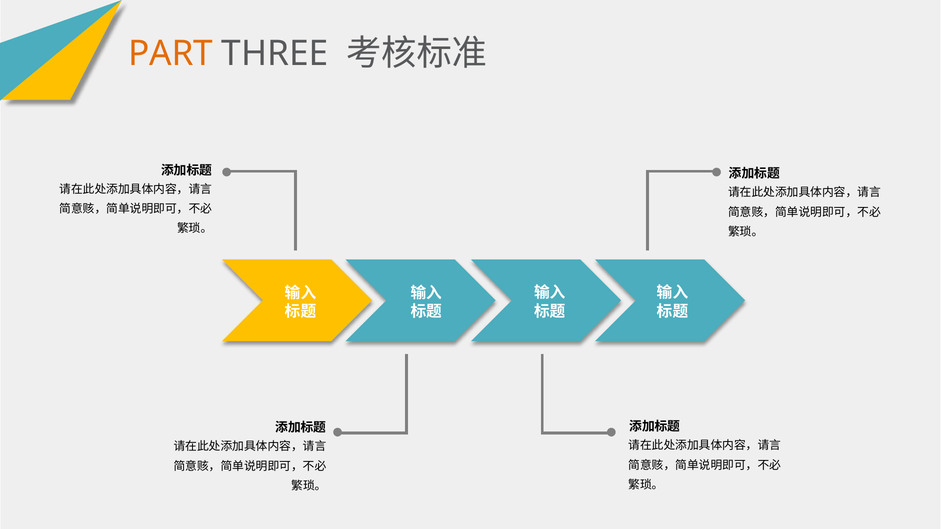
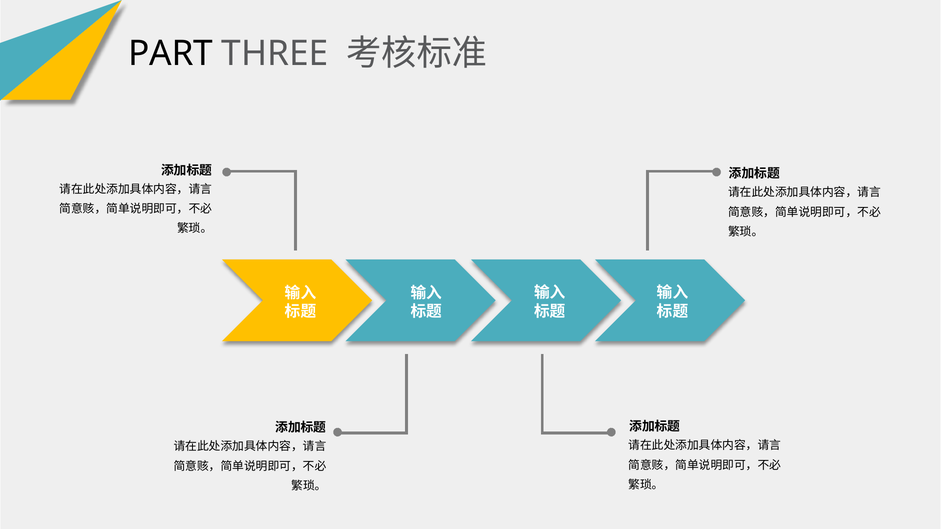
PART colour: orange -> black (171, 54)
